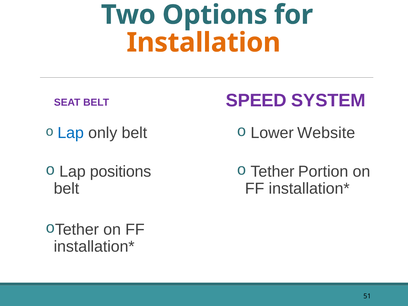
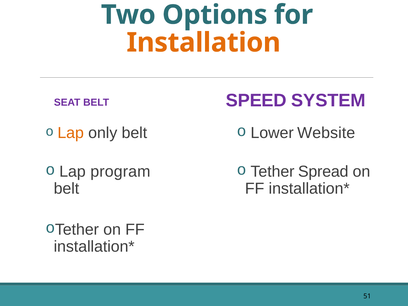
Lap colour: blue -> orange (71, 133)
positions: positions -> program (120, 171)
Portion: Portion -> Spread (323, 171)
